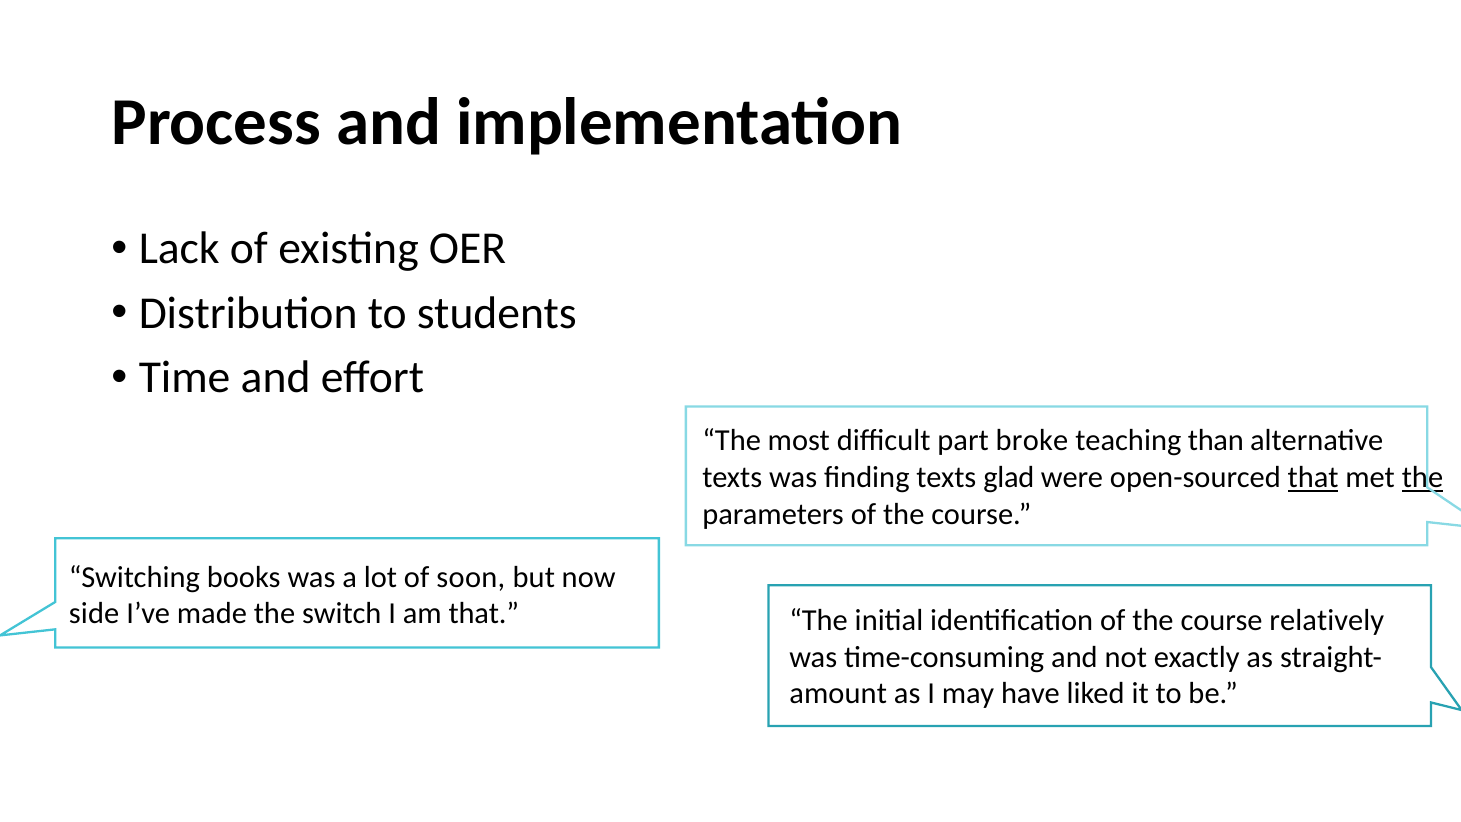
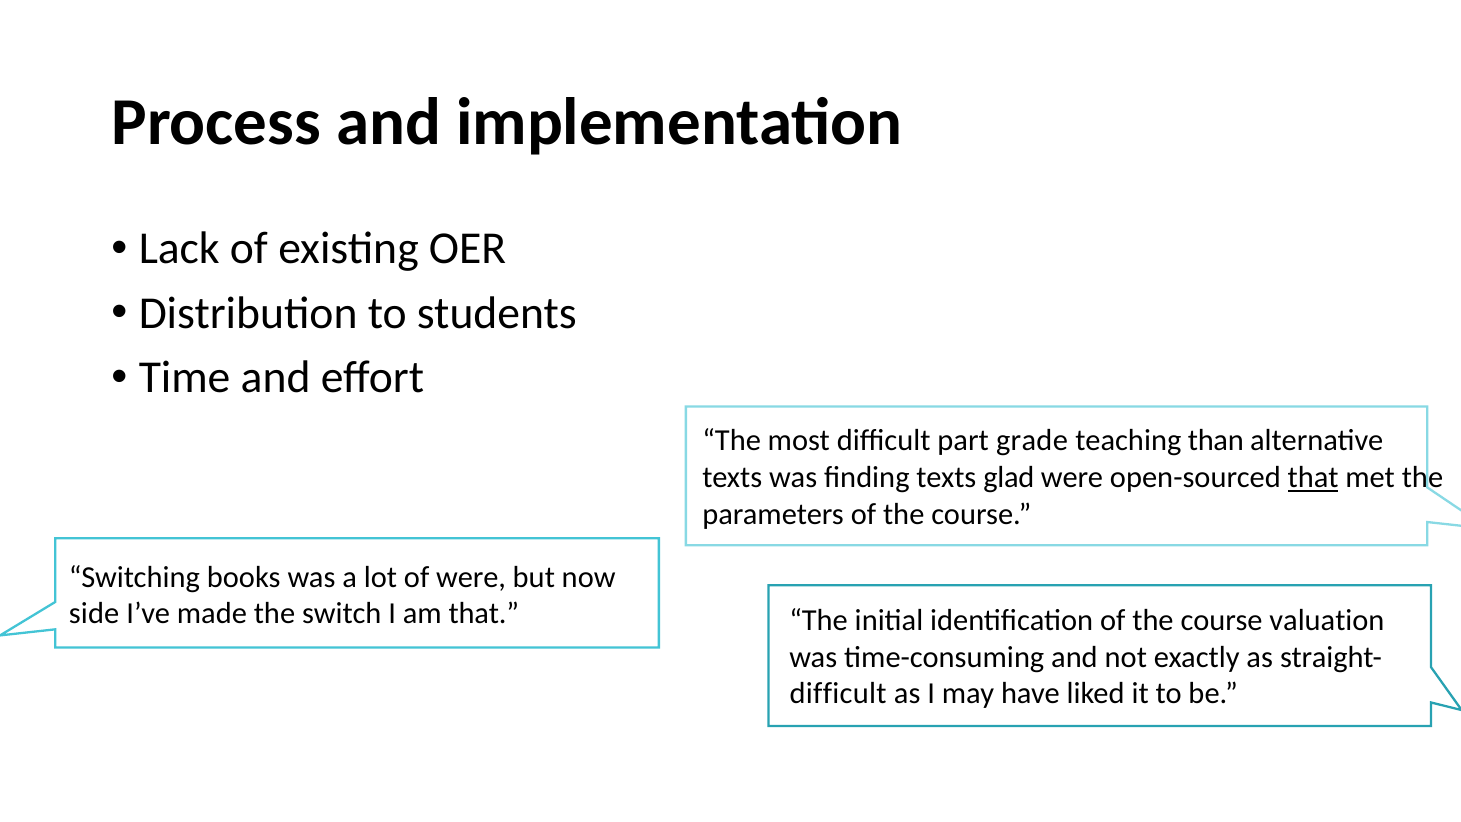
broke: broke -> grade (1032, 441)
the underline: present -> none (1422, 477)
of soon: soon -> were (471, 577)
relatively: relatively -> valuation (1327, 621)
amount: amount -> difficult (838, 694)
